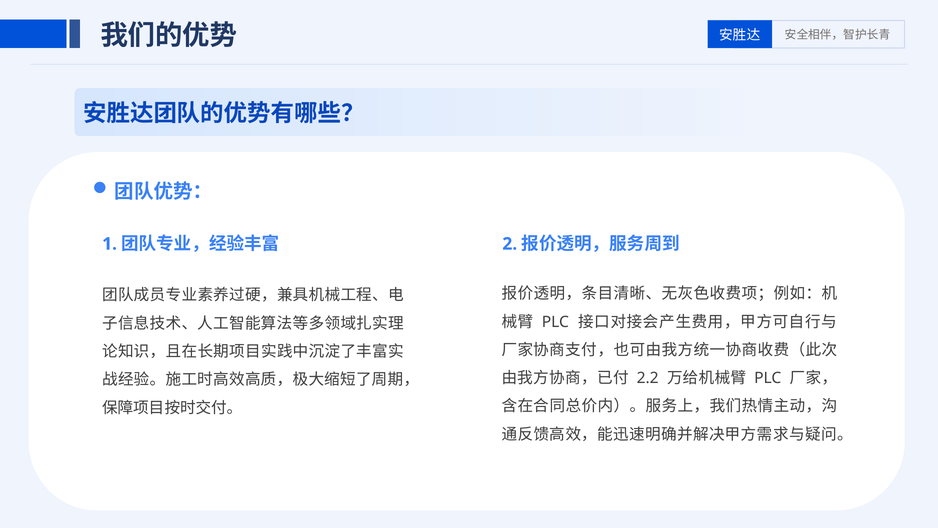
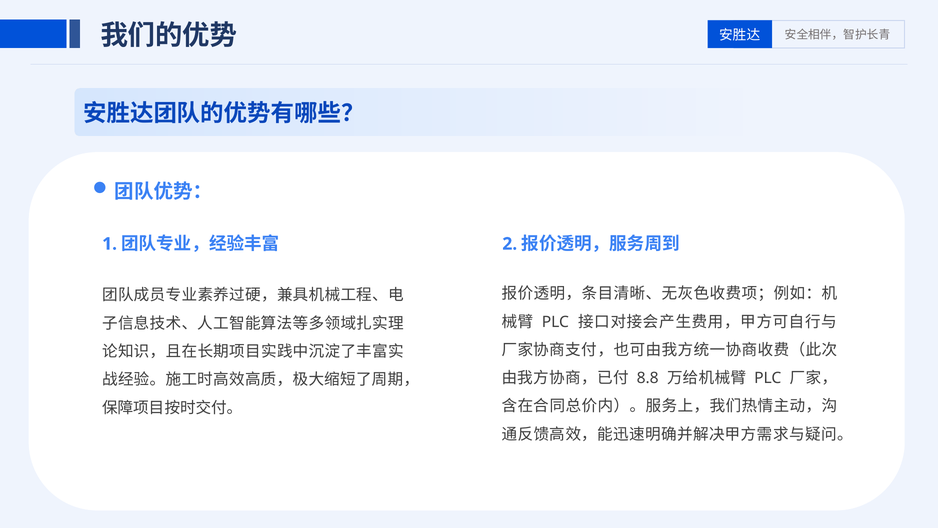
2.2: 2.2 -> 8.8 (648, 378)
